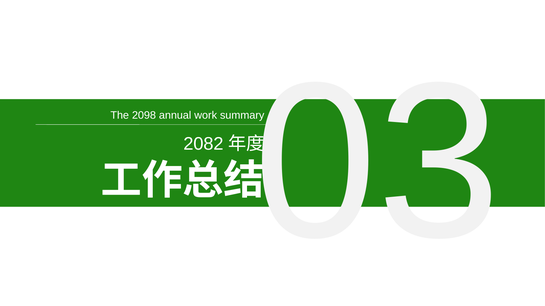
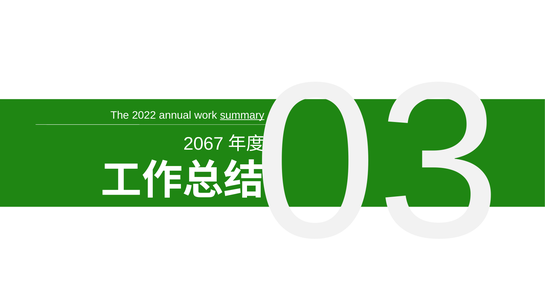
2098: 2098 -> 2022 (144, 115)
summary underline: none -> present (242, 115)
2082: 2082 -> 2067 (204, 144)
